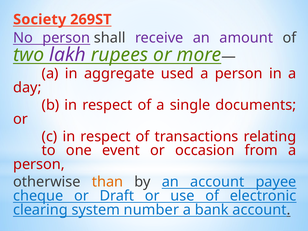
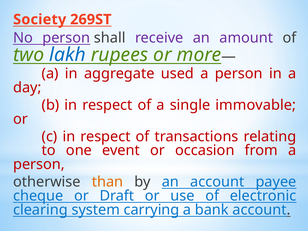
lakh colour: purple -> blue (68, 55)
documents: documents -> immovable (256, 105)
number: number -> carrying (151, 210)
